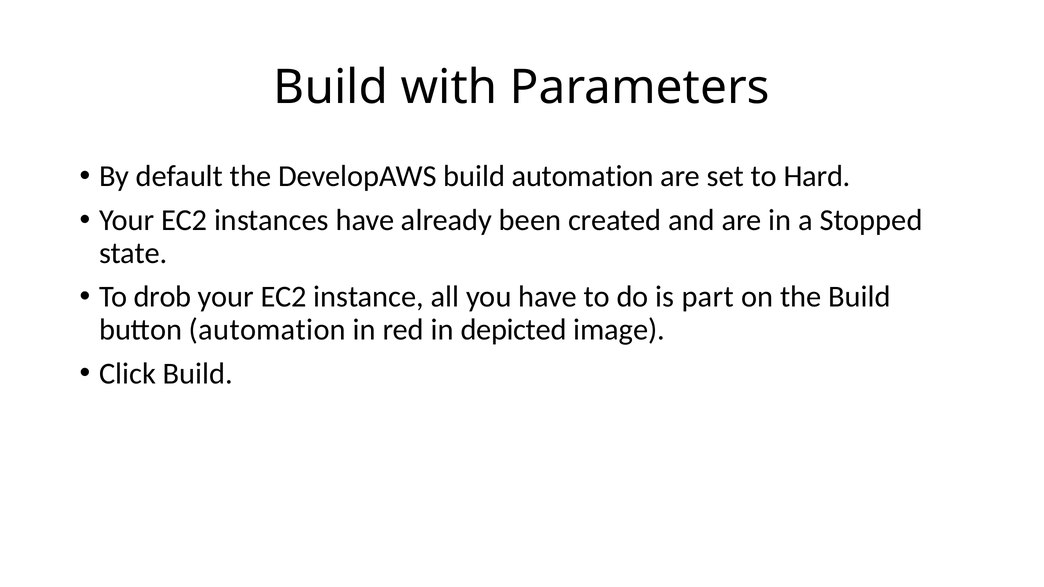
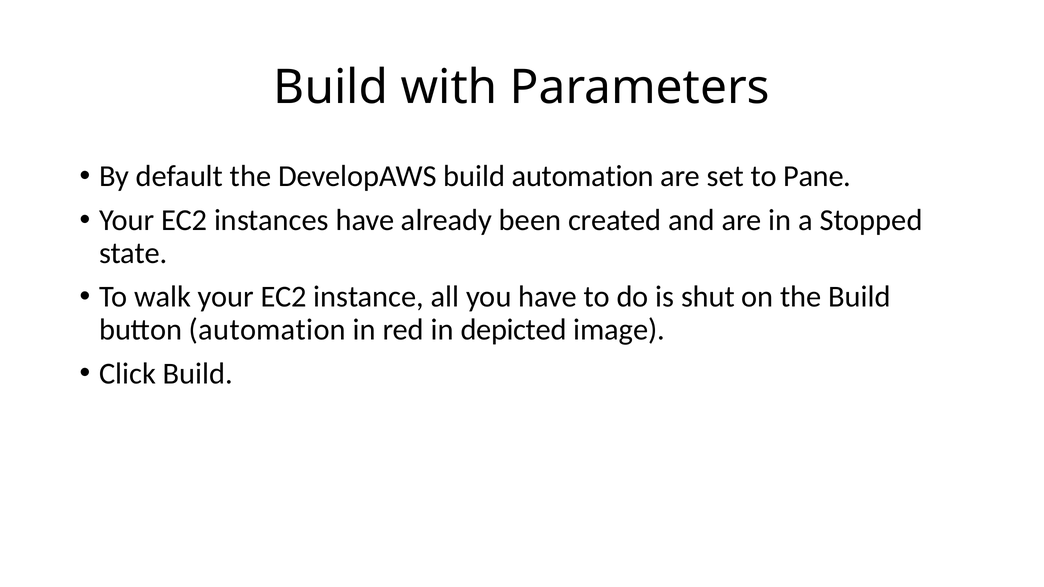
Hard: Hard -> Pane (817, 177)
drob: drob -> walk (163, 297)
part: part -> shut (708, 297)
